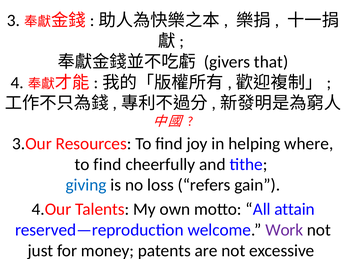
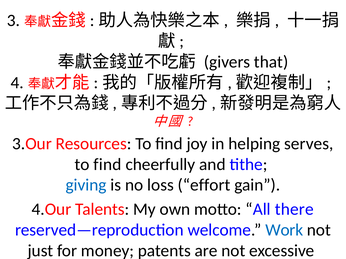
where: where -> serves (309, 144)
refers: refers -> effort (204, 185)
attain: attain -> there (294, 210)
Work colour: purple -> blue (284, 230)
